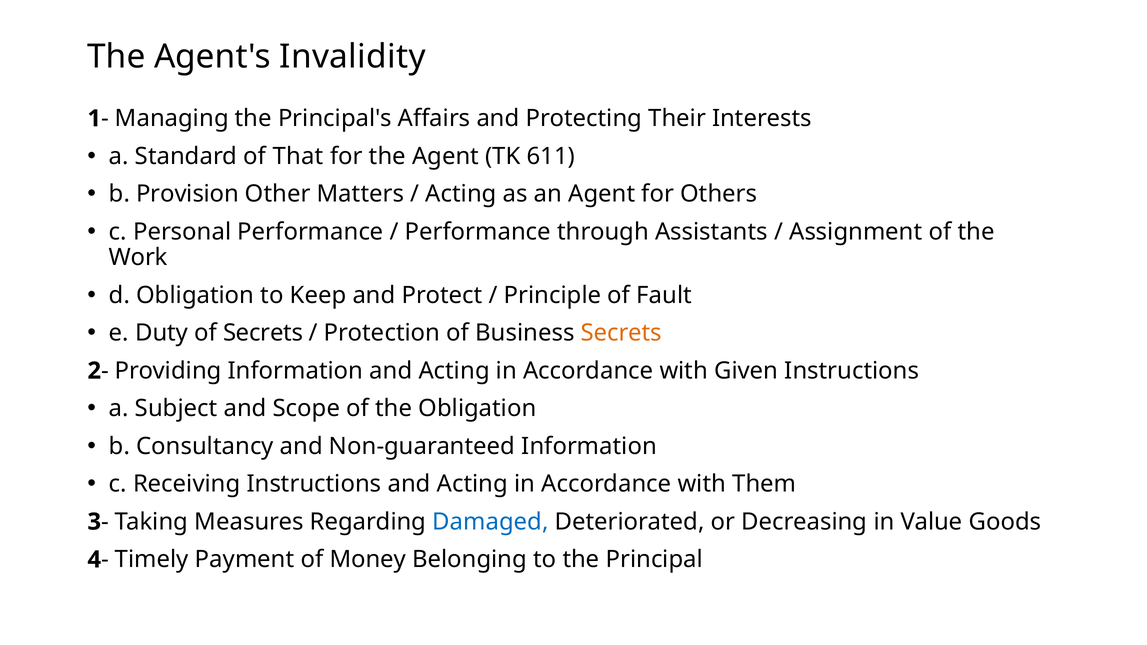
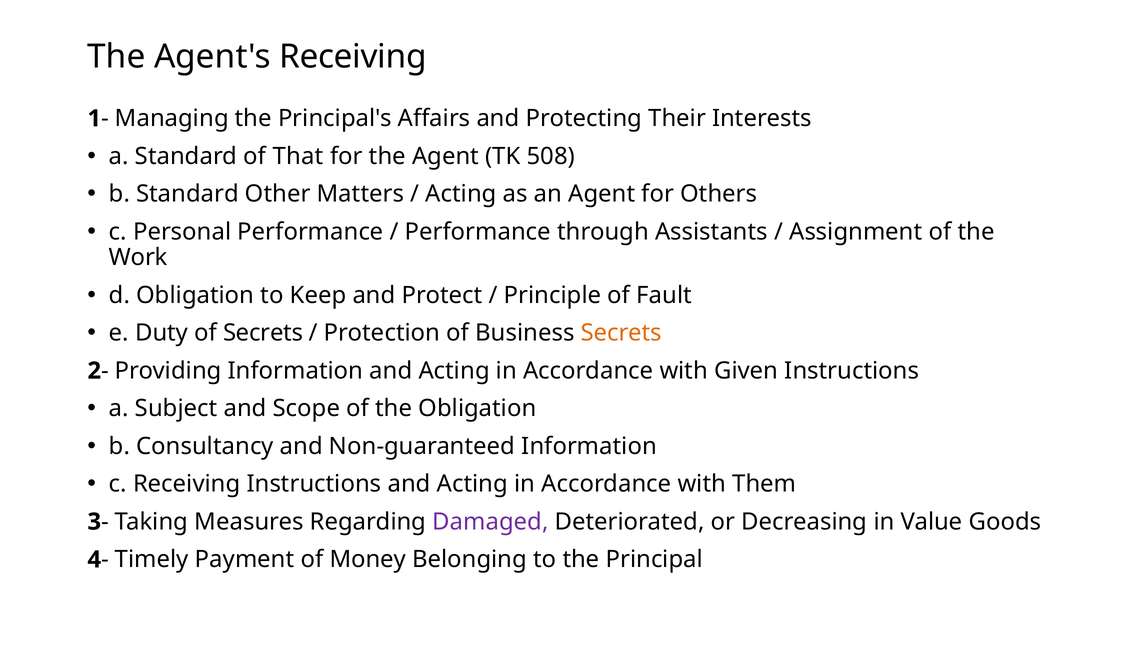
Agent's Invalidity: Invalidity -> Receiving (353, 56)
611: 611 -> 508 (551, 156)
b Provision: Provision -> Standard (187, 194)
Damaged colour: blue -> purple (490, 522)
